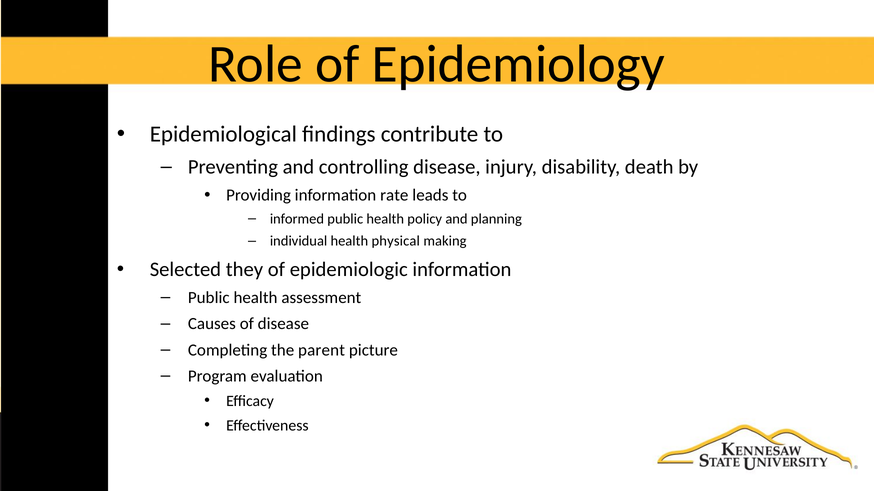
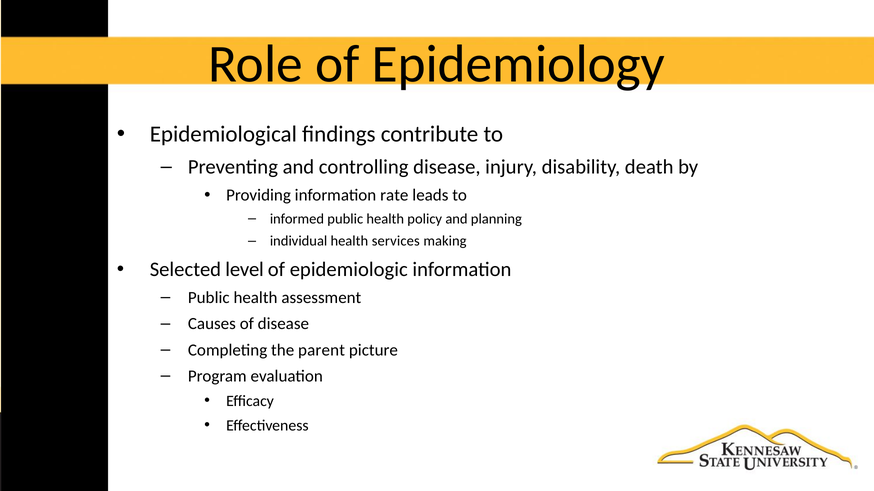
physical: physical -> services (396, 241)
they: they -> level (245, 270)
